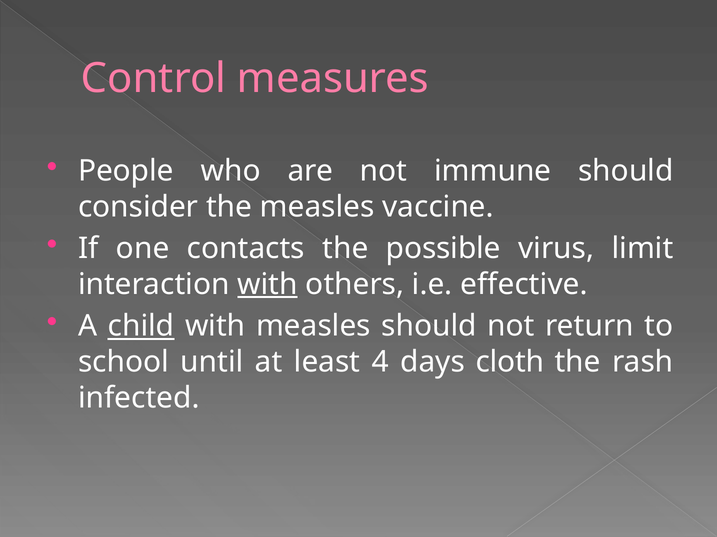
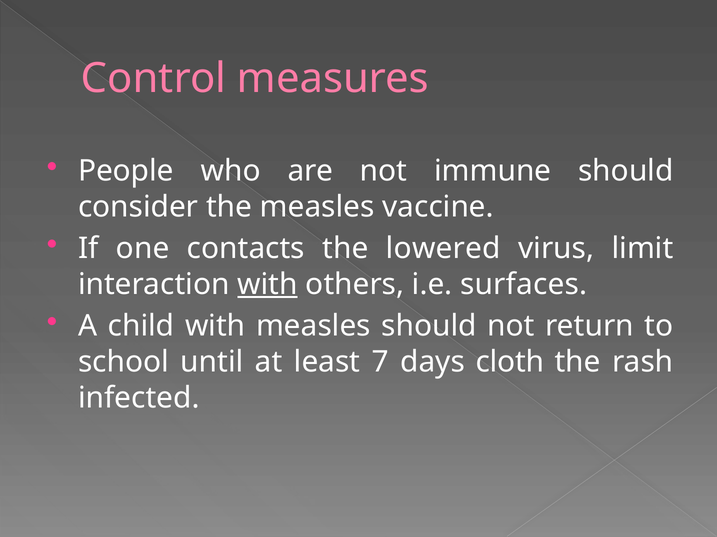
possible: possible -> lowered (443, 249)
effective: effective -> surfaces (524, 285)
child underline: present -> none (141, 327)
4: 4 -> 7 (380, 362)
